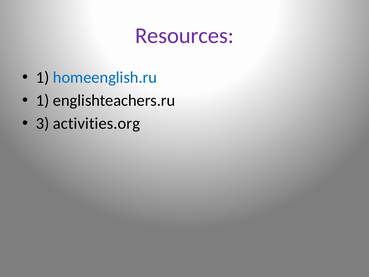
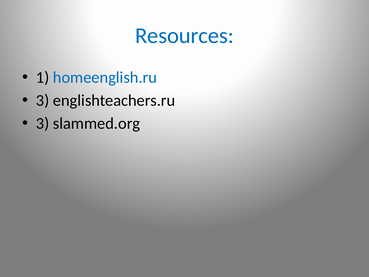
Resources colour: purple -> blue (184, 36)
1: 1 -> 3 (43, 100)
activities.org: activities.org -> slammed.org (97, 123)
